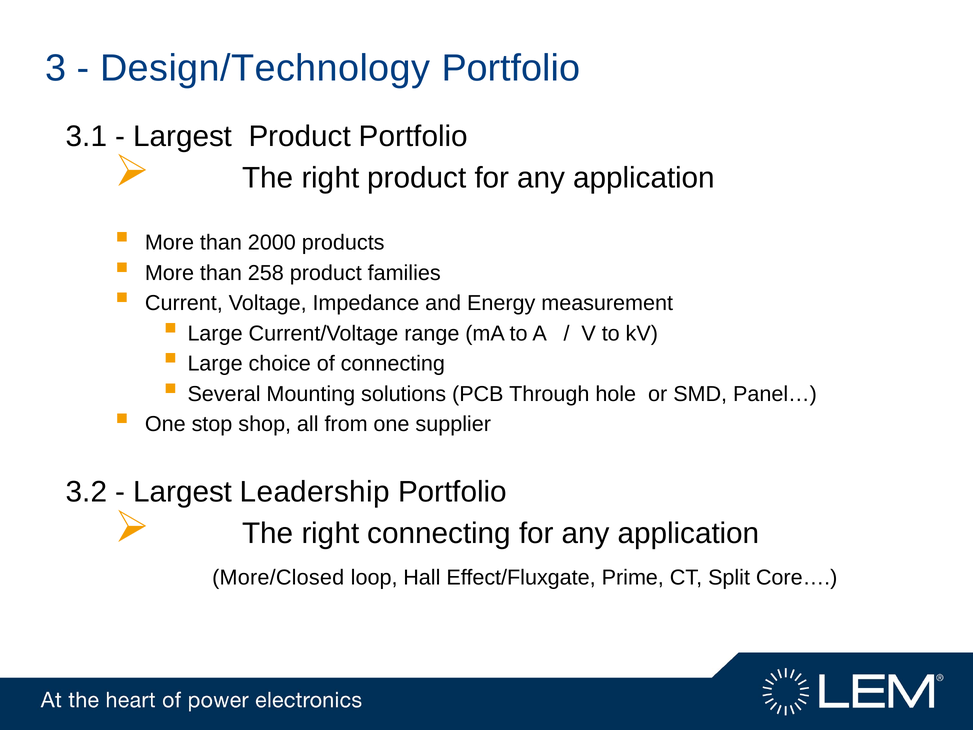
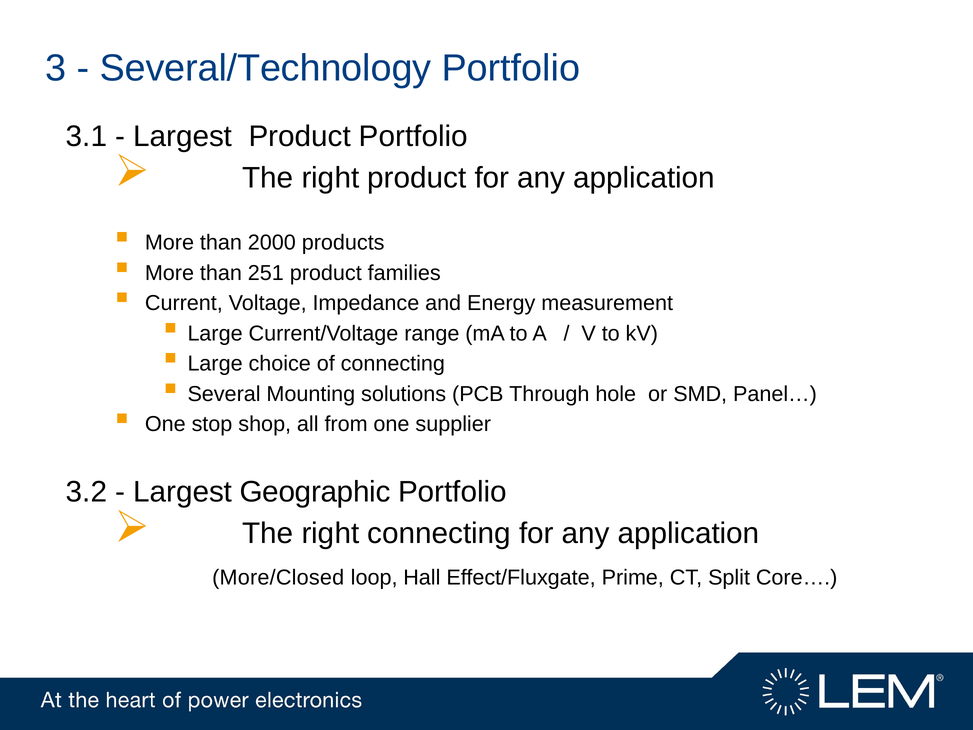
Design/Technology: Design/Technology -> Several/Technology (265, 68)
258: 258 -> 251 (266, 273)
Leadership: Leadership -> Geographic (315, 492)
